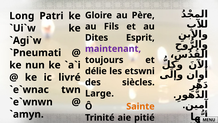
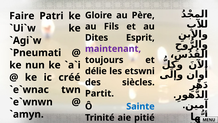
Long: Long -> Faire (22, 16)
livré: livré -> créé (69, 77)
Large: Large -> Partit (99, 93)
Sainte colour: orange -> blue (140, 106)
